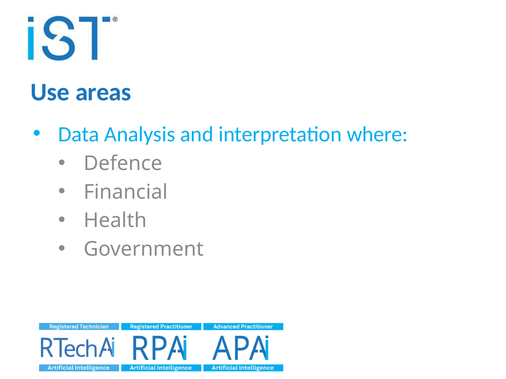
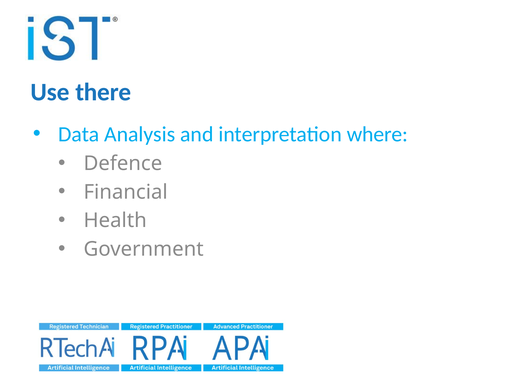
areas: areas -> there (103, 92)
